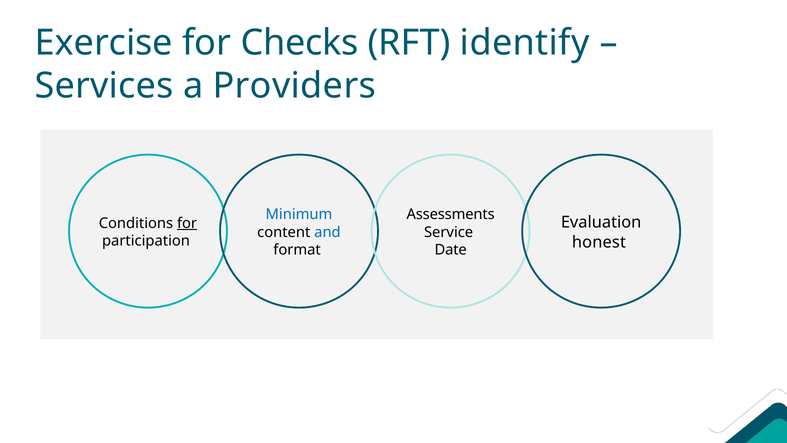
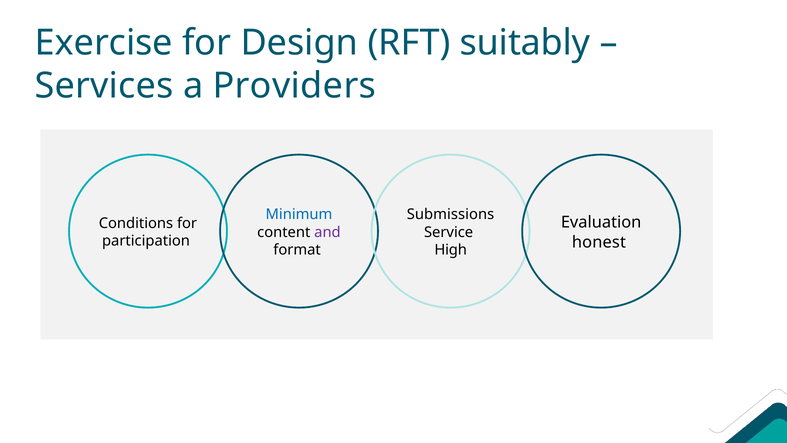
Checks: Checks -> Design (299, 43)
identify: identify -> suitably (525, 43)
Assessments: Assessments -> Submissions (451, 214)
for underline: present -> none (187, 223)
and colour: blue -> purple (327, 232)
Date: Date -> High (451, 250)
